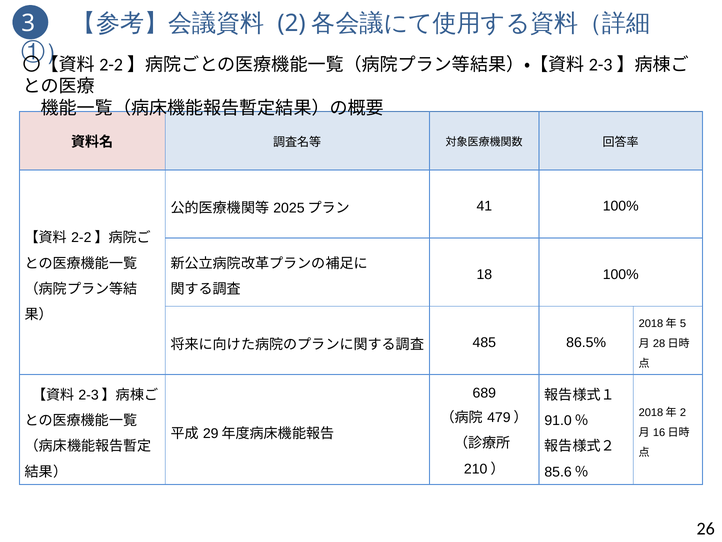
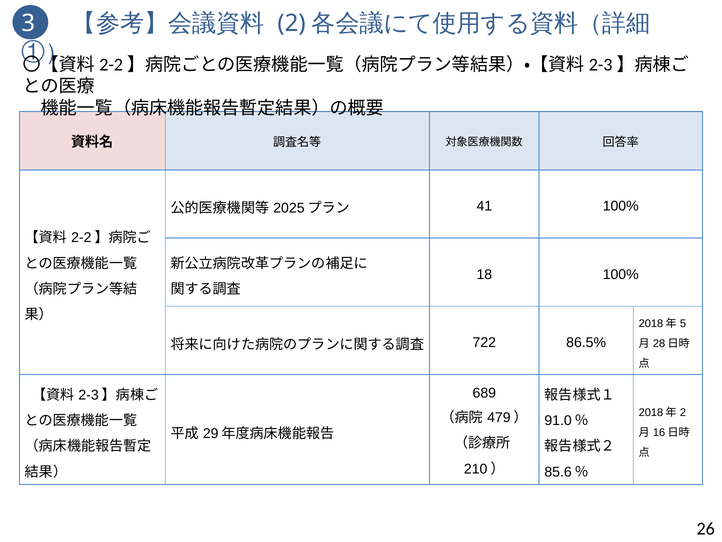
485: 485 -> 722 (484, 342)
